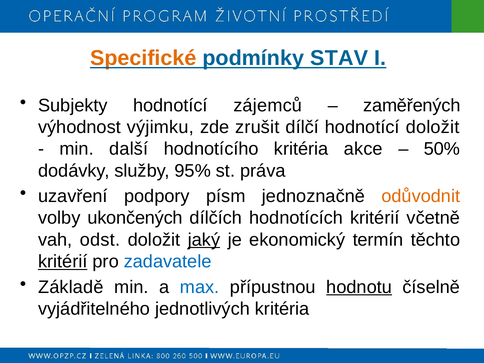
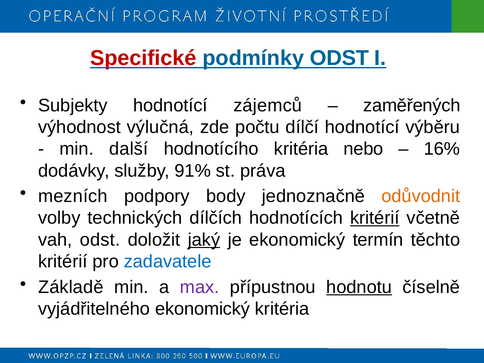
Specifické colour: orange -> red (143, 58)
podmínky STAV: STAV -> ODST (339, 58)
výjimku: výjimku -> výlučná (160, 127)
zrušit: zrušit -> počtu (257, 127)
hodnotící doložit: doložit -> výběru (433, 127)
akce: akce -> nebo (363, 149)
50%: 50% -> 16% (442, 149)
95%: 95% -> 91% (193, 171)
uzavření: uzavření -> mezních (73, 196)
písm: písm -> body (226, 196)
ukončených: ukončených -> technických (135, 218)
kritérií underline: none -> present (375, 218)
kritérií underline: present -> none (63, 262)
max colour: blue -> purple (200, 287)
vyjádřitelného jednotlivých: jednotlivých -> ekonomický (203, 309)
